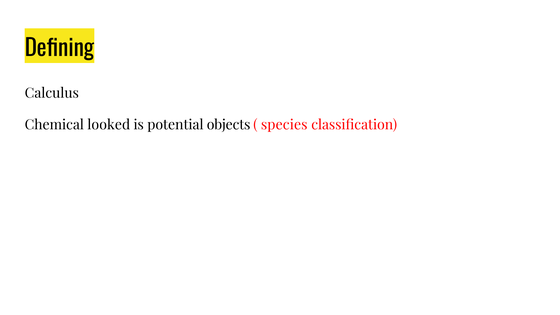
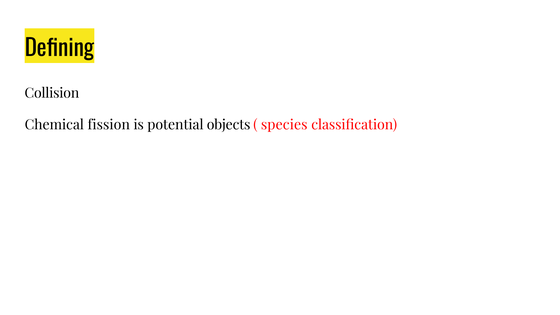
Calculus: Calculus -> Collision (52, 93)
looked: looked -> fission (109, 125)
